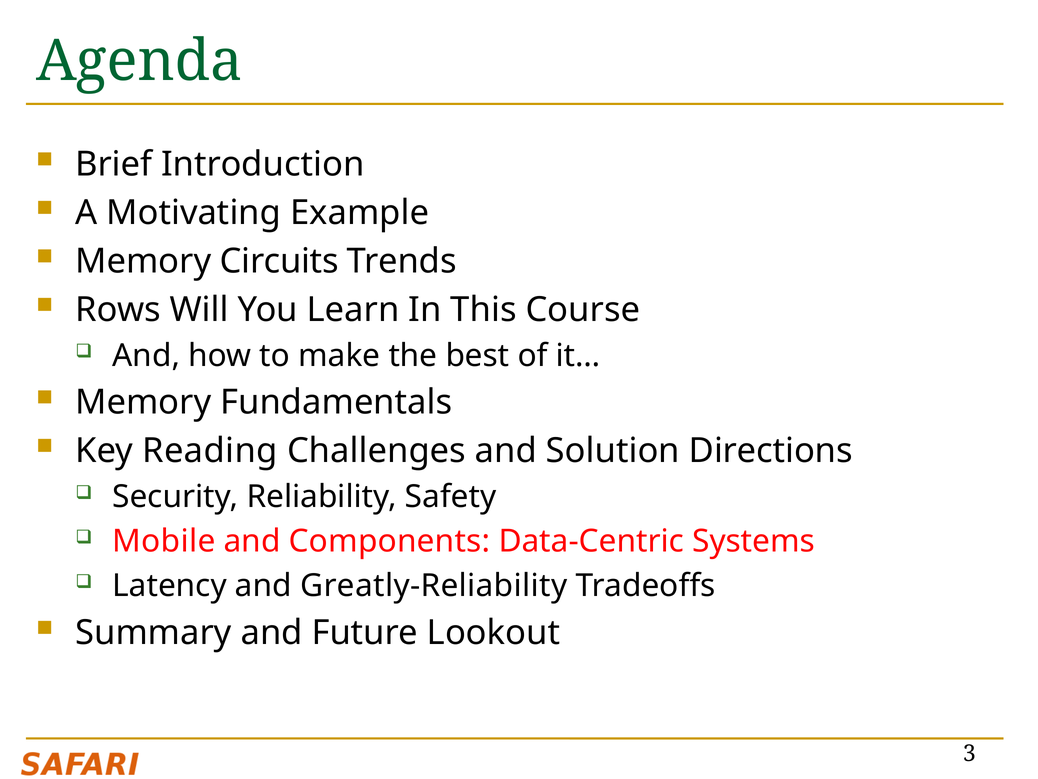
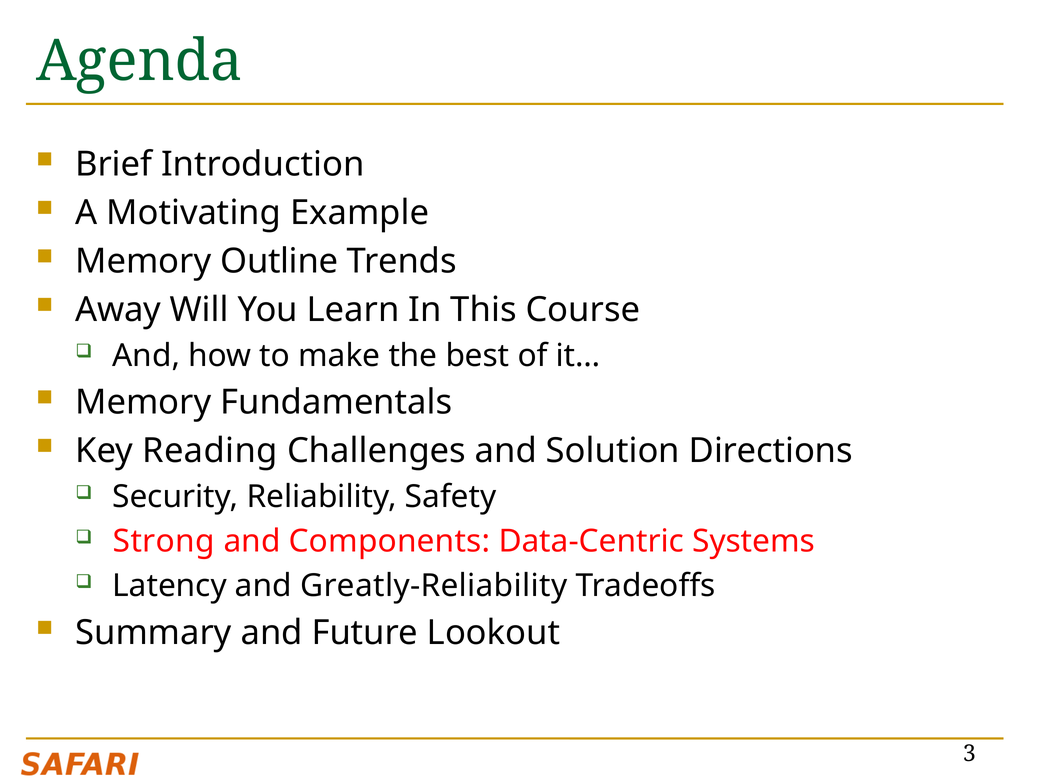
Circuits: Circuits -> Outline (279, 261)
Rows: Rows -> Away (118, 309)
Mobile: Mobile -> Strong (164, 541)
